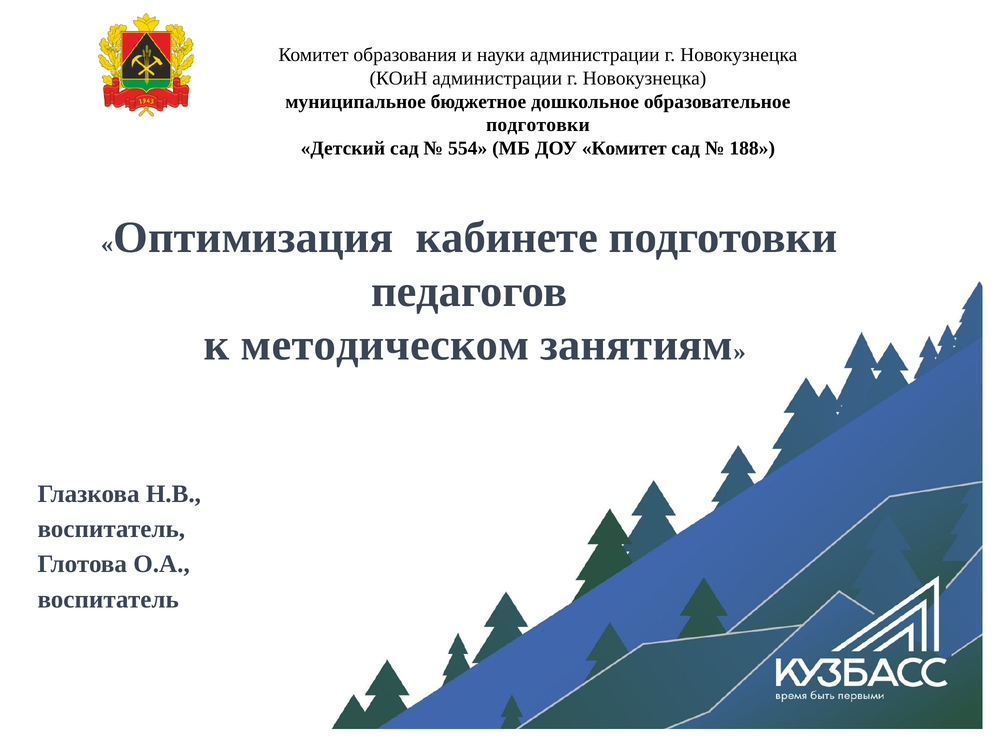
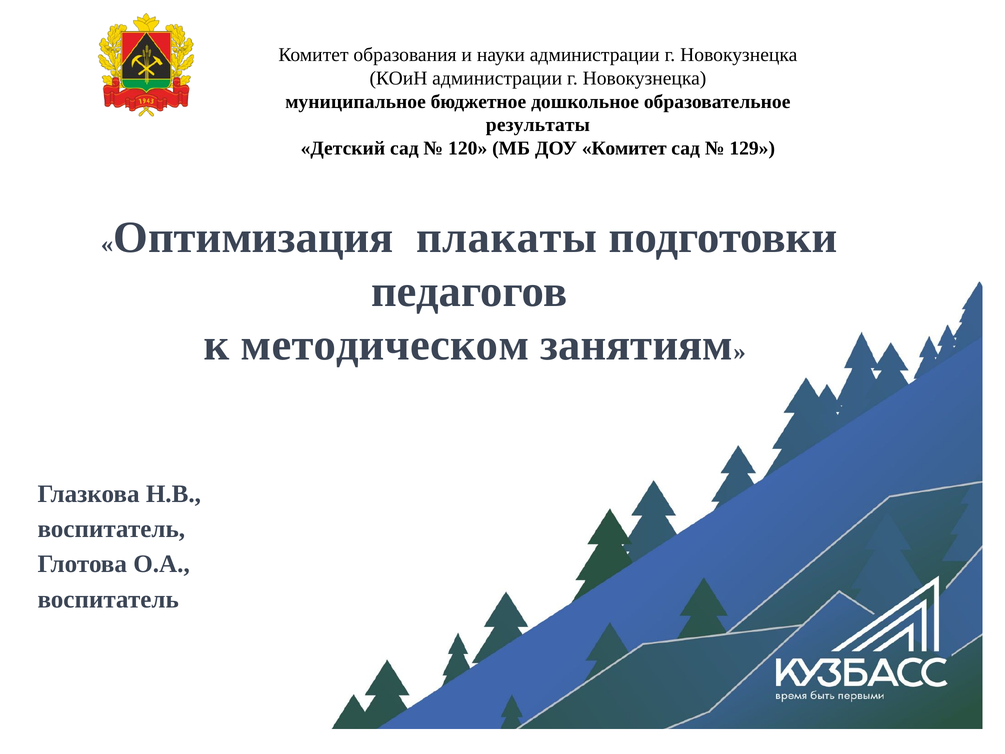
подготовки: подготовки -> результаты (538, 125)
554: 554 -> 120 (468, 148)
188: 188 -> 129 (752, 148)
кабинете: кабинете -> плакаты (507, 238)
